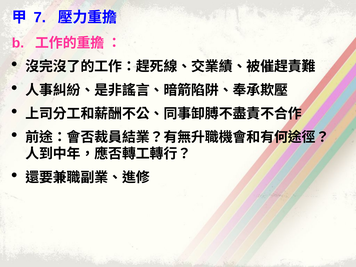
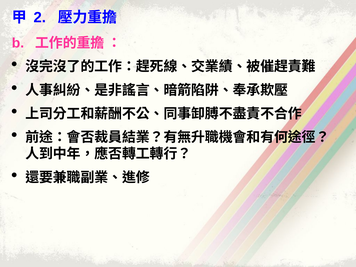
7: 7 -> 2 (40, 18)
